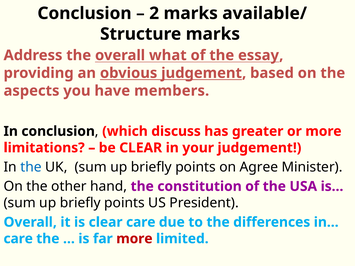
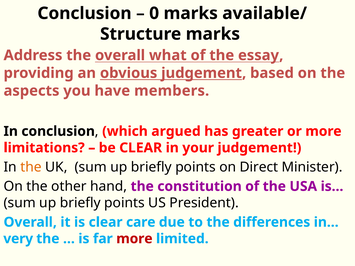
2: 2 -> 0 (154, 13)
discuss: discuss -> argued (176, 131)
the colour: blue -> orange (31, 167)
Agree: Agree -> Direct (259, 167)
care: care -> very (18, 239)
